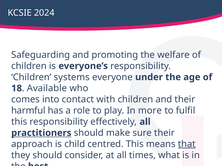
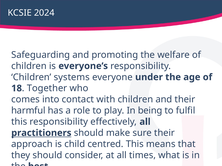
Available: Available -> Together (47, 89)
more: more -> being (150, 111)
that underline: present -> none (187, 144)
